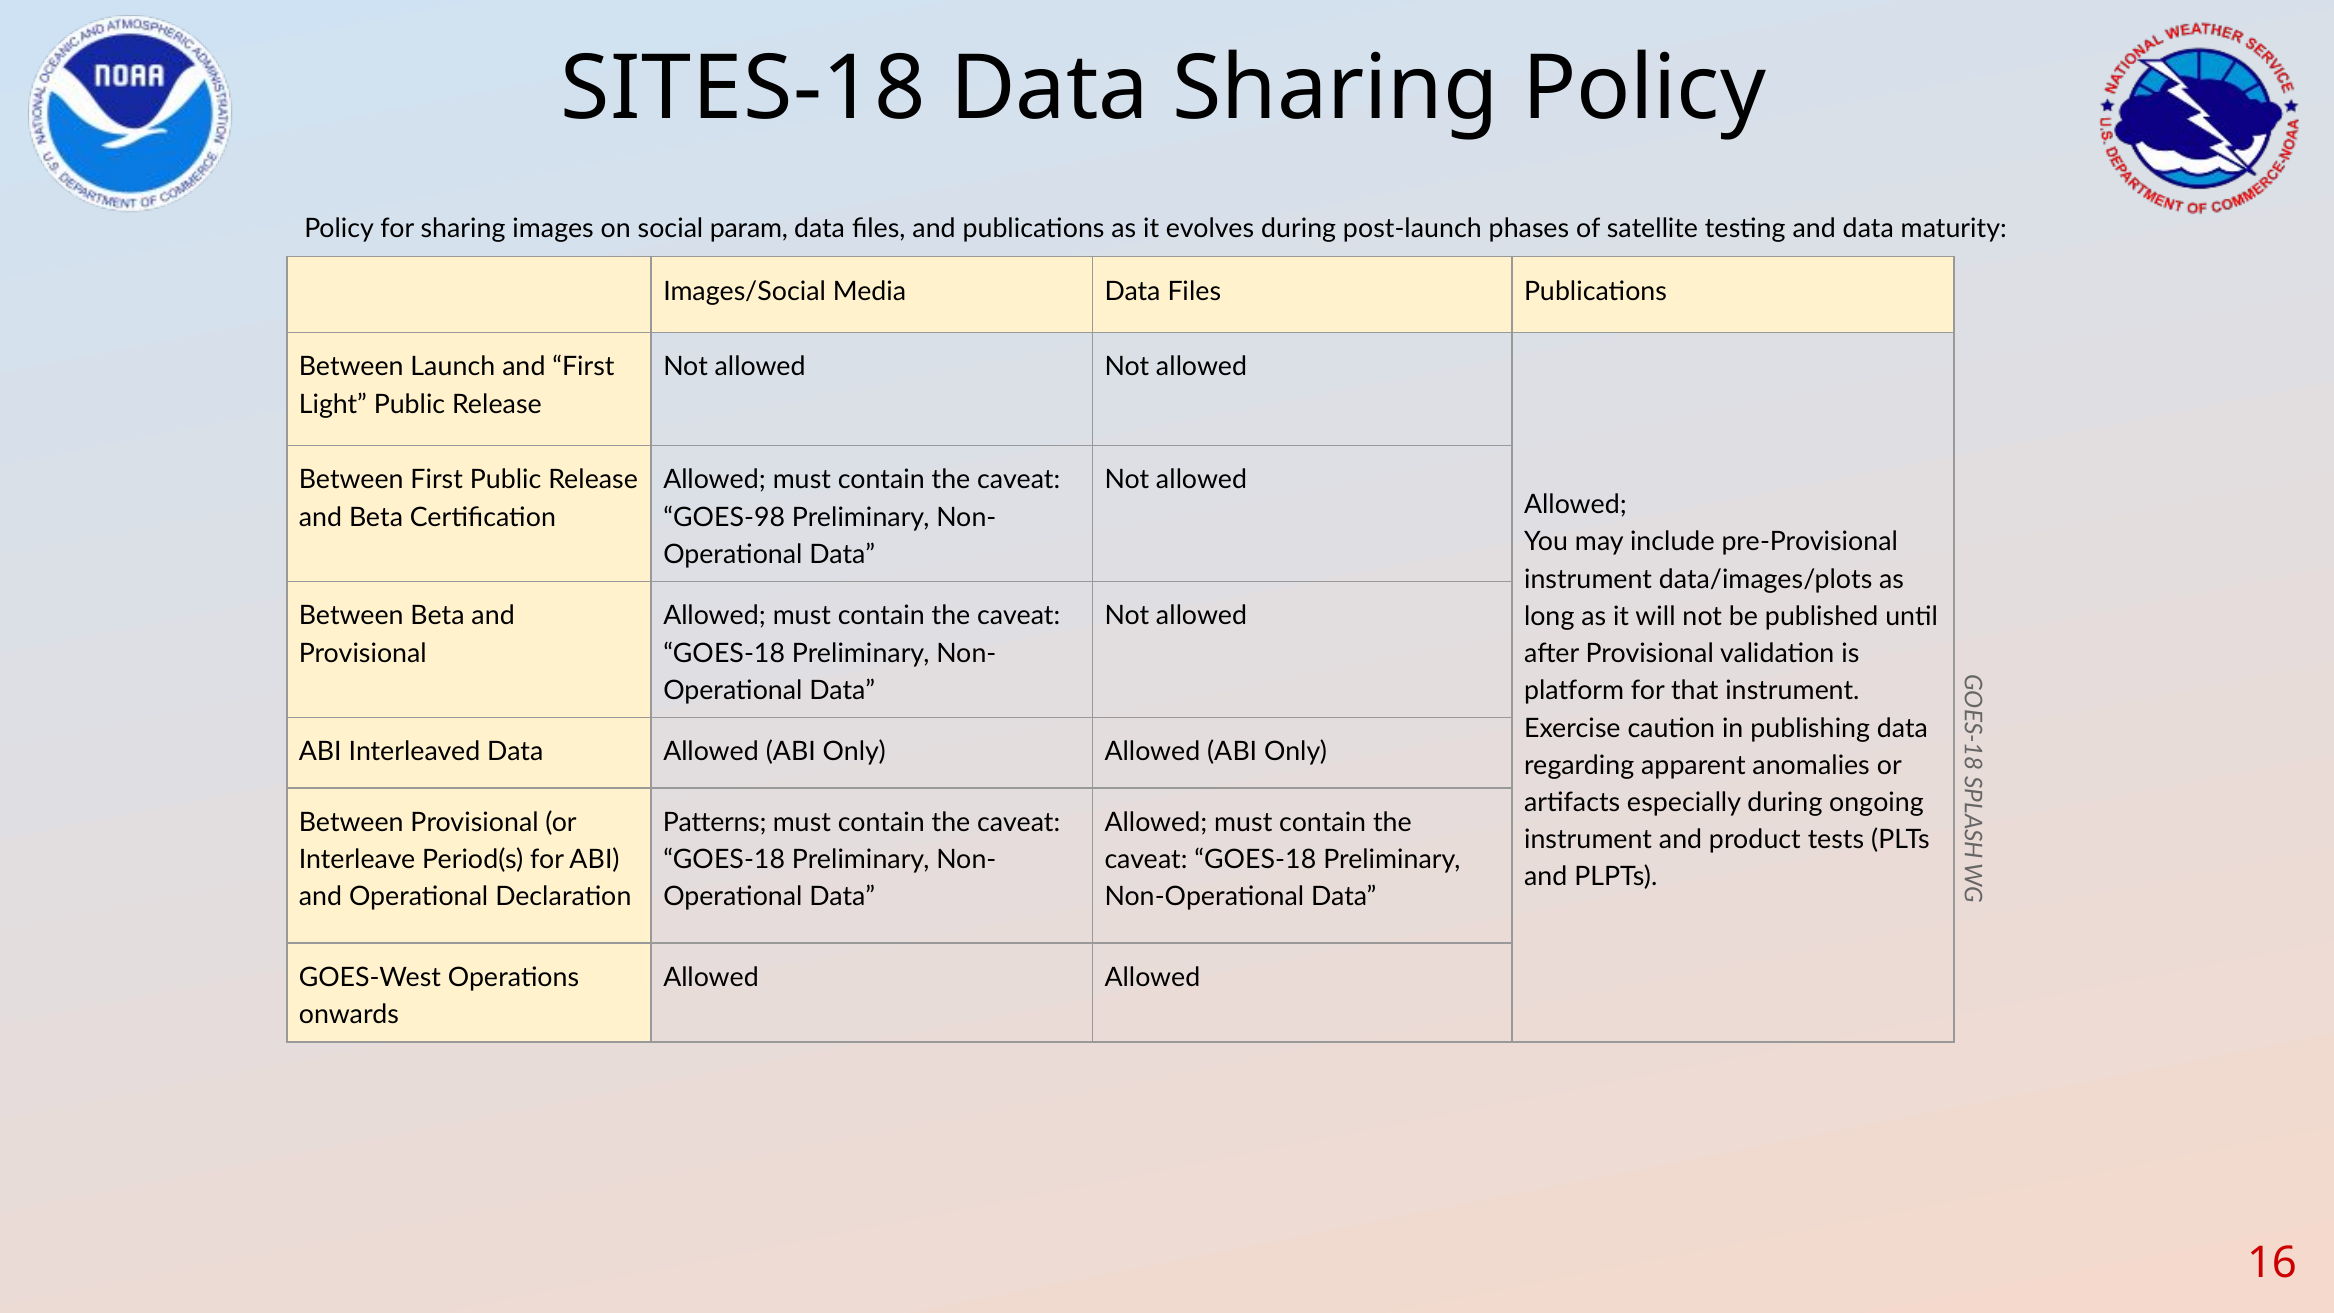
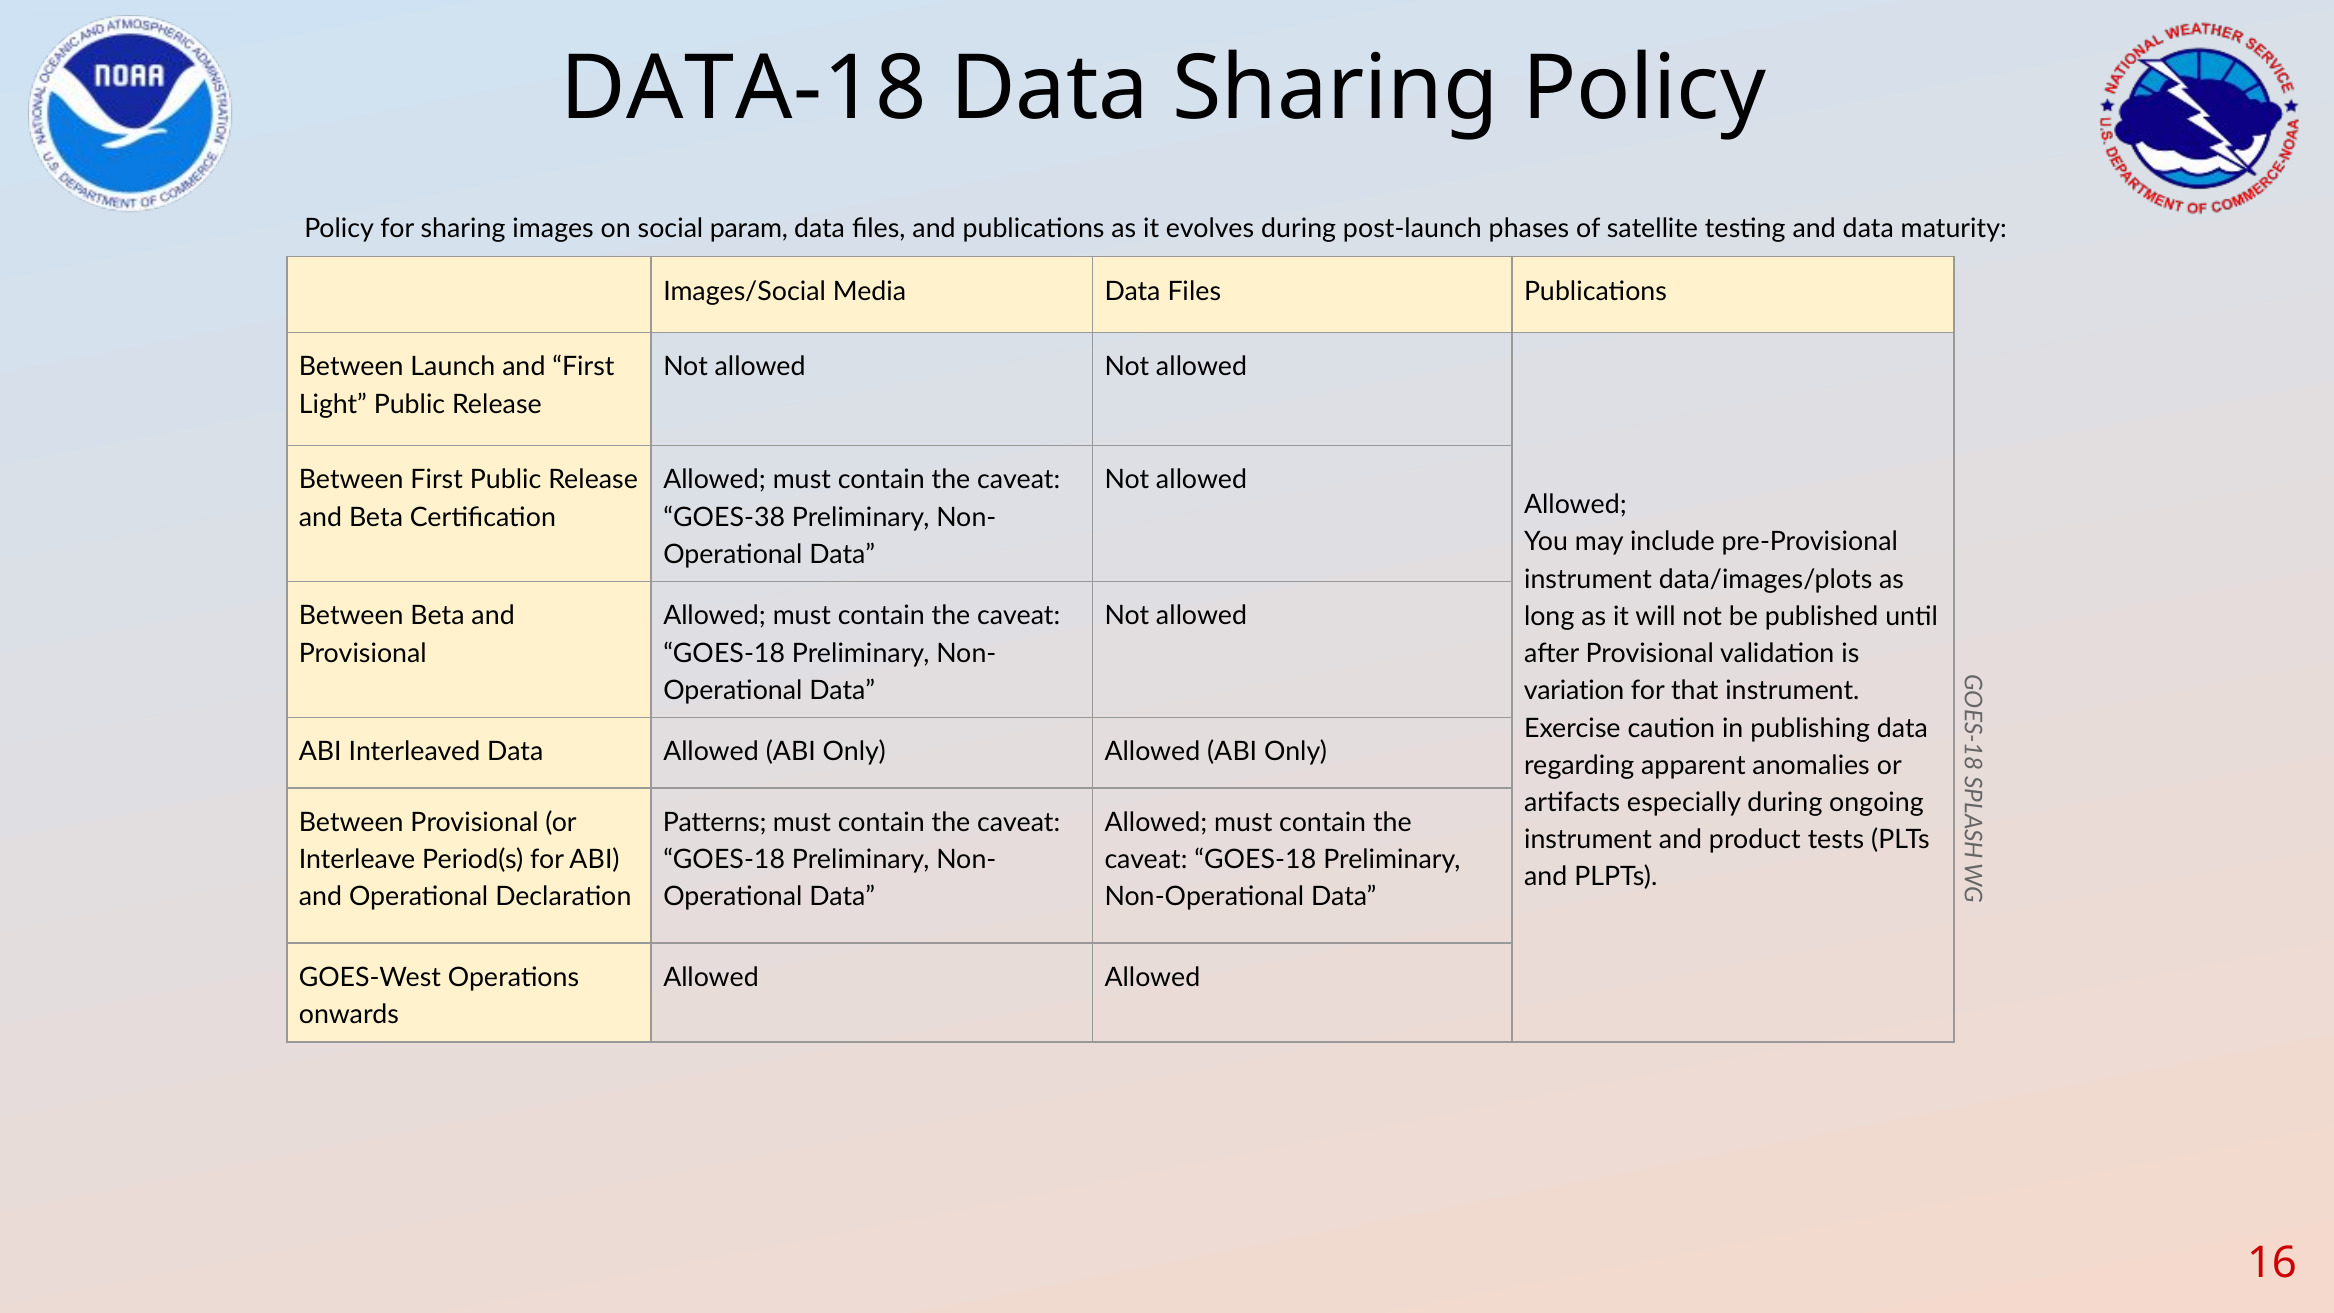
SITES-18: SITES-18 -> DATA-18 (744, 89)
GOES-98: GOES-98 -> GOES-38 (724, 517)
platform: platform -> variation (1574, 691)
